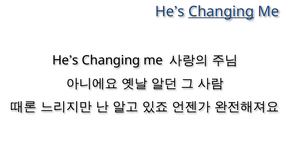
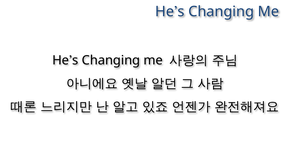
Changing underline: present -> none (221, 12)
